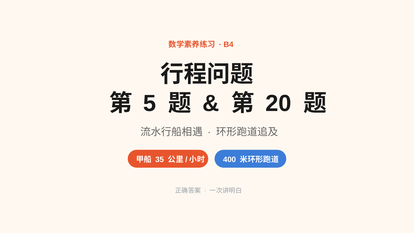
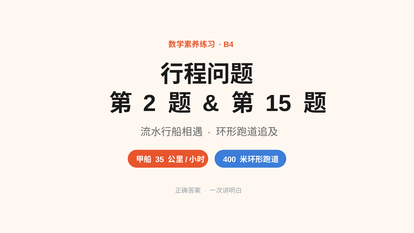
5: 5 -> 2 (150, 103)
20: 20 -> 15 (278, 103)
